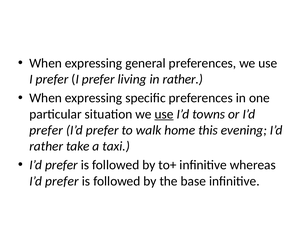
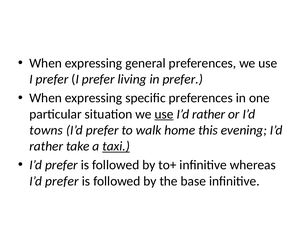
in rather: rather -> prefer (183, 79)
towns: towns -> rather (209, 114)
prefer: prefer -> towns (46, 130)
taxi underline: none -> present (116, 146)
